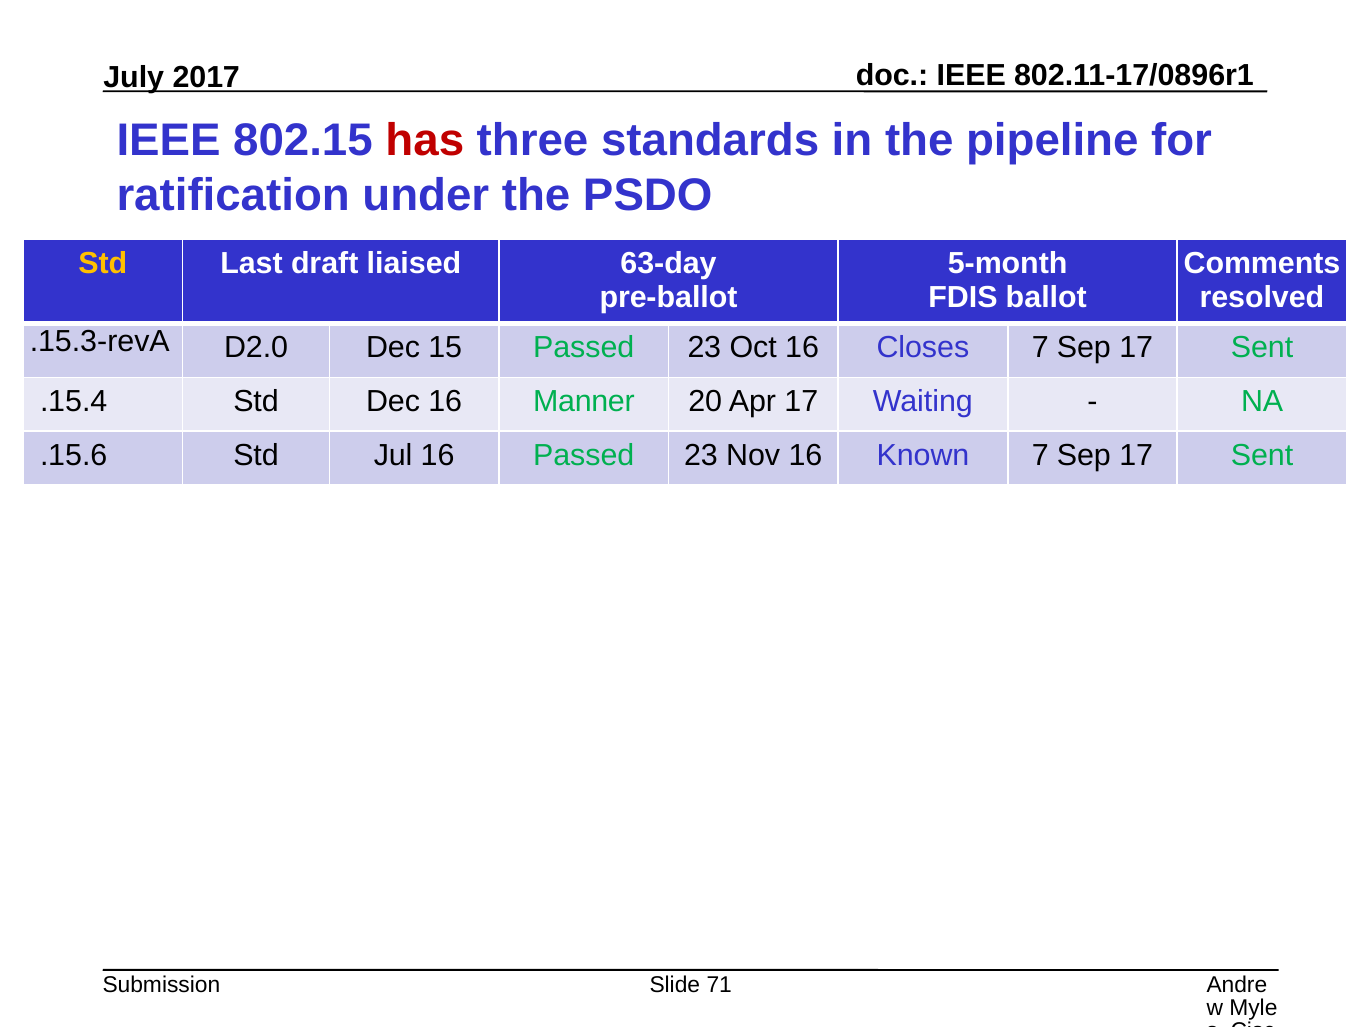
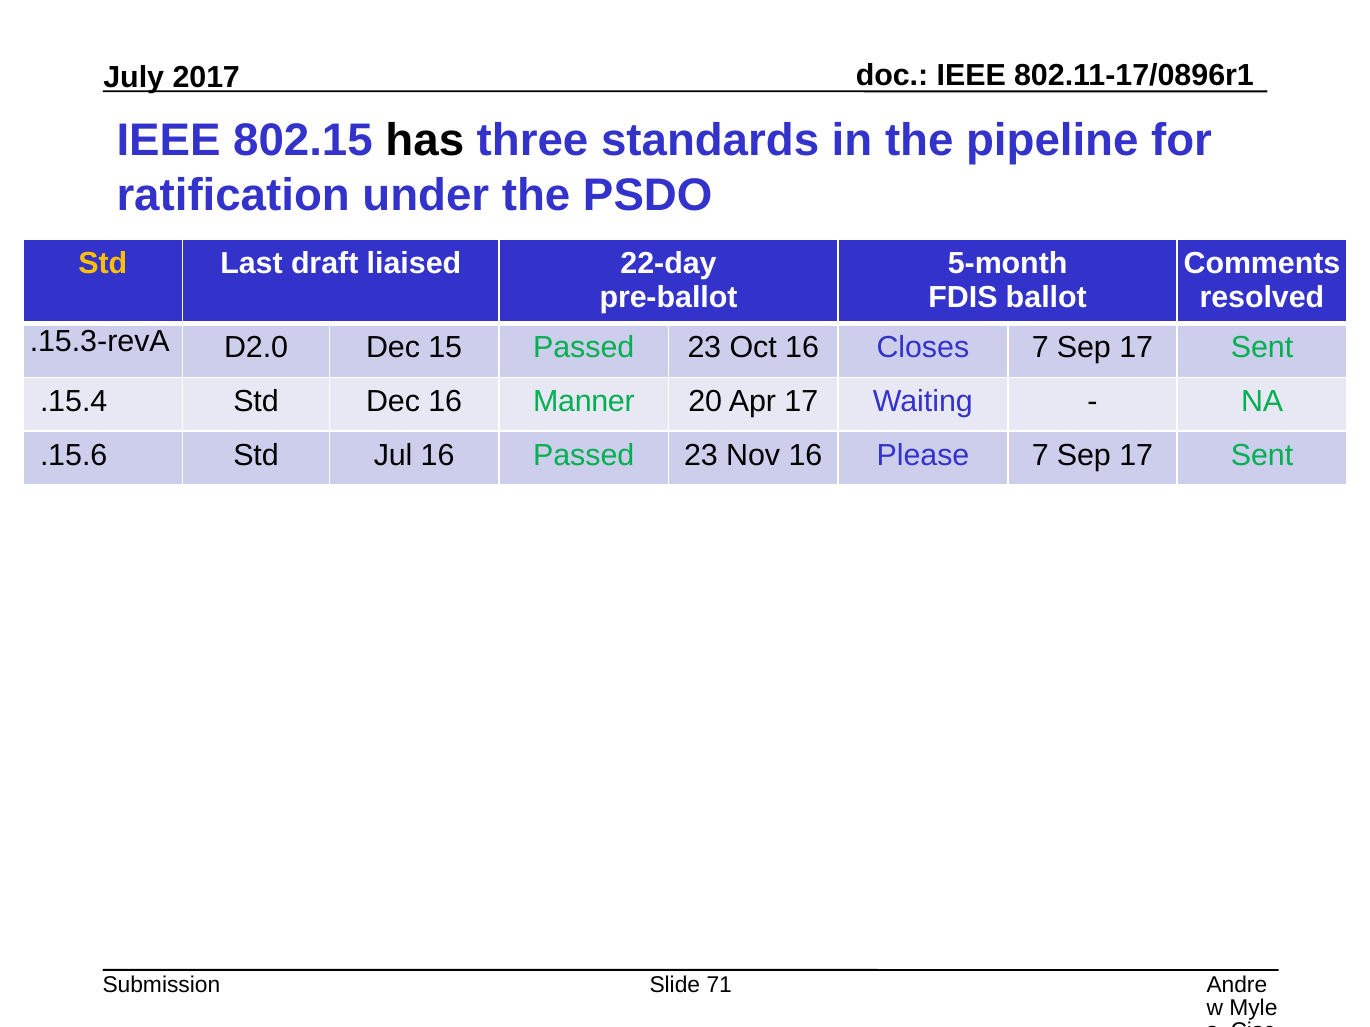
has colour: red -> black (425, 140)
63-day: 63-day -> 22-day (669, 264)
Known: Known -> Please (923, 456)
